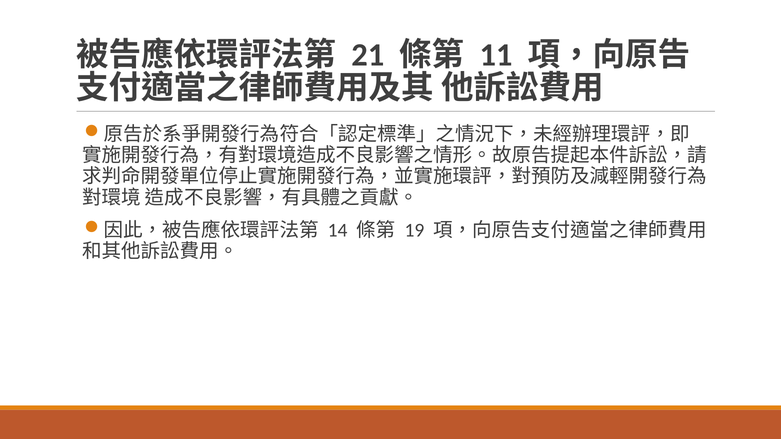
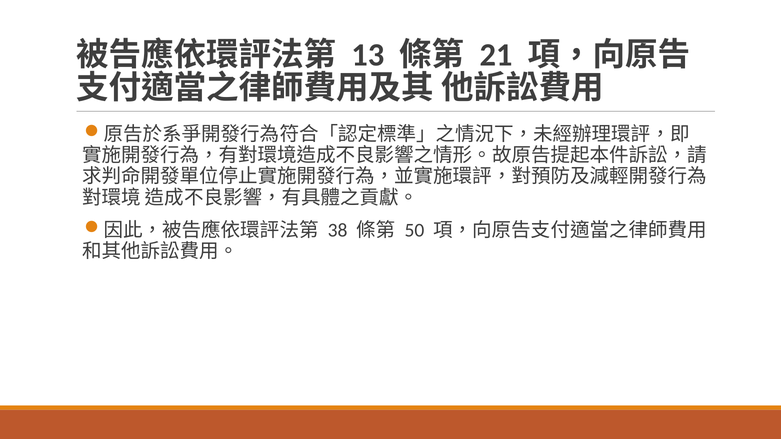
21: 21 -> 13 (368, 55)
11: 11 -> 21 (496, 55)
14: 14 -> 38 (338, 230)
19: 19 -> 50 (414, 230)
